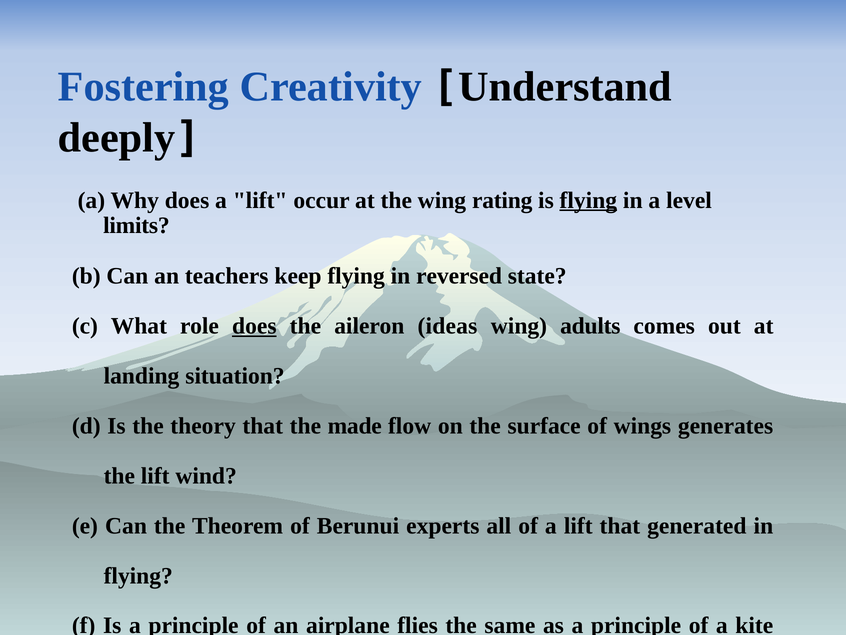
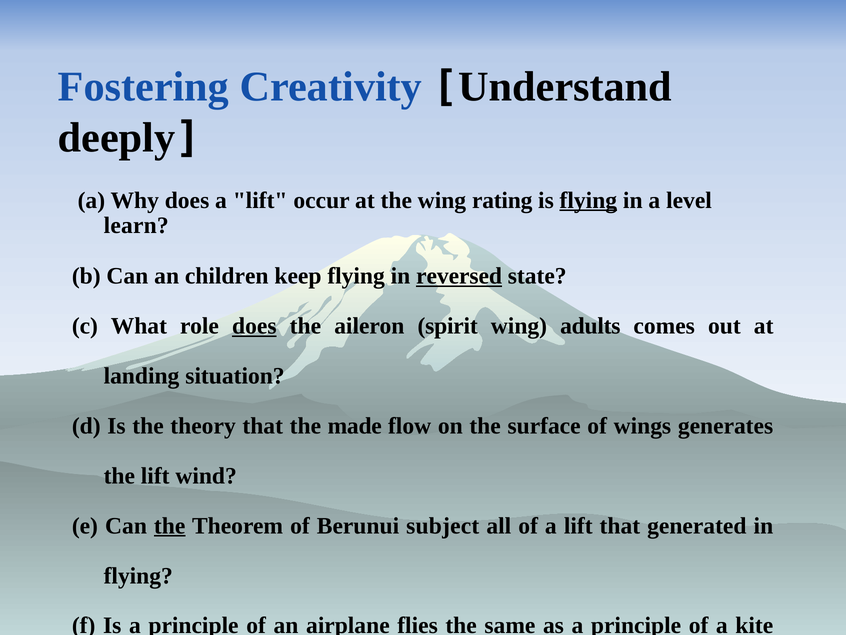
limits: limits -> learn (136, 225)
teachers: teachers -> children (227, 276)
reversed underline: none -> present (459, 276)
ideas: ideas -> spirit (448, 326)
the underline: none -> present (170, 525)
experts: experts -> subject (443, 525)
